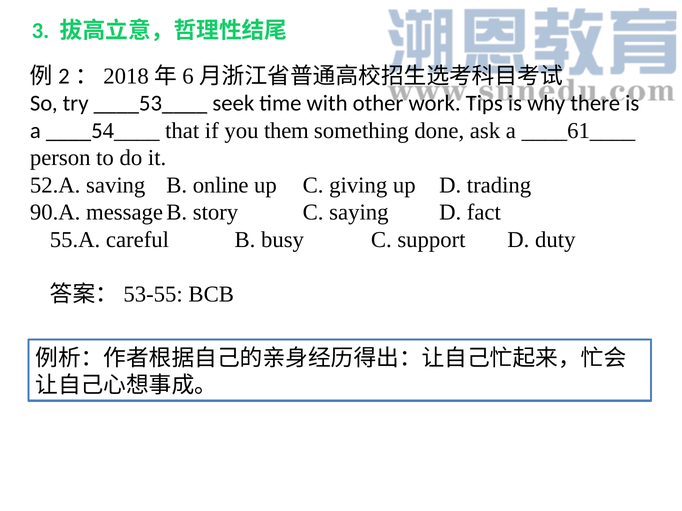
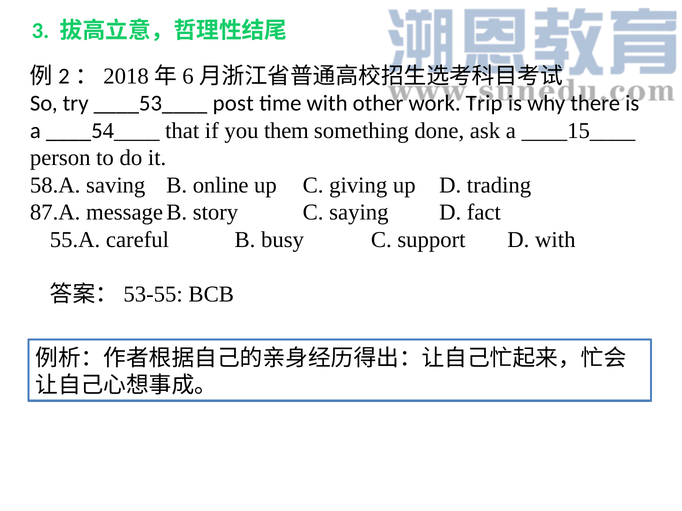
seek: seek -> post (233, 103)
Tips: Tips -> Trip (484, 103)
____61____: ____61____ -> ____15____ (579, 131)
52.A: 52.A -> 58.A (55, 185)
90.A: 90.A -> 87.A (55, 213)
D duty: duty -> with (555, 240)
